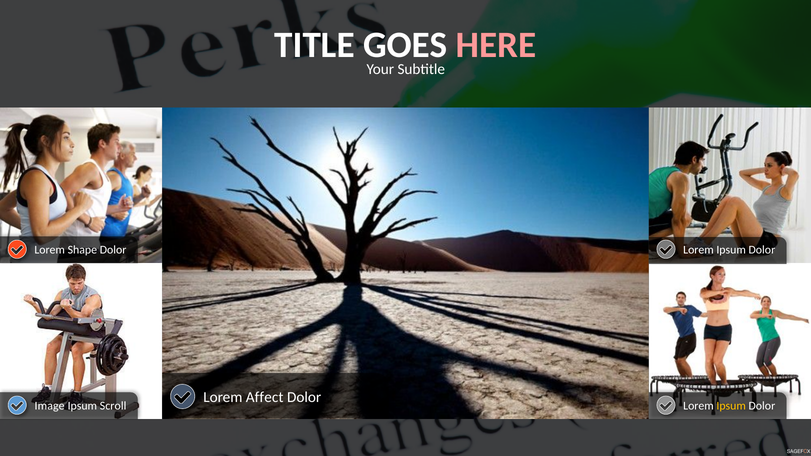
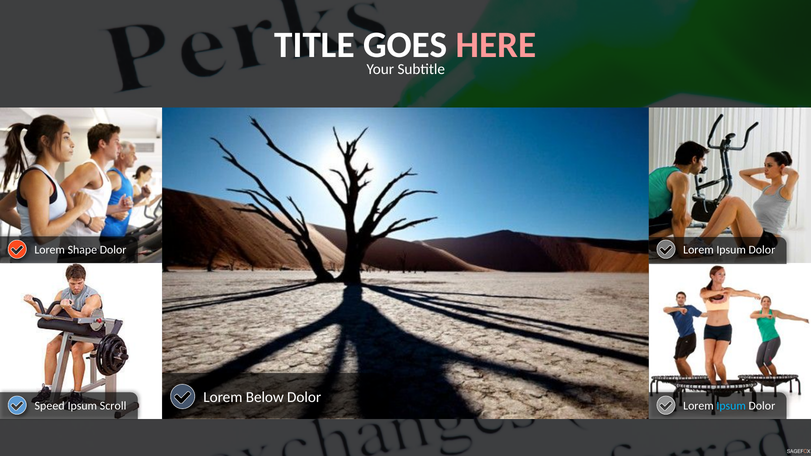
Affect: Affect -> Below (265, 398)
Image: Image -> Speed (50, 406)
Ipsum colour: yellow -> light blue (731, 406)
